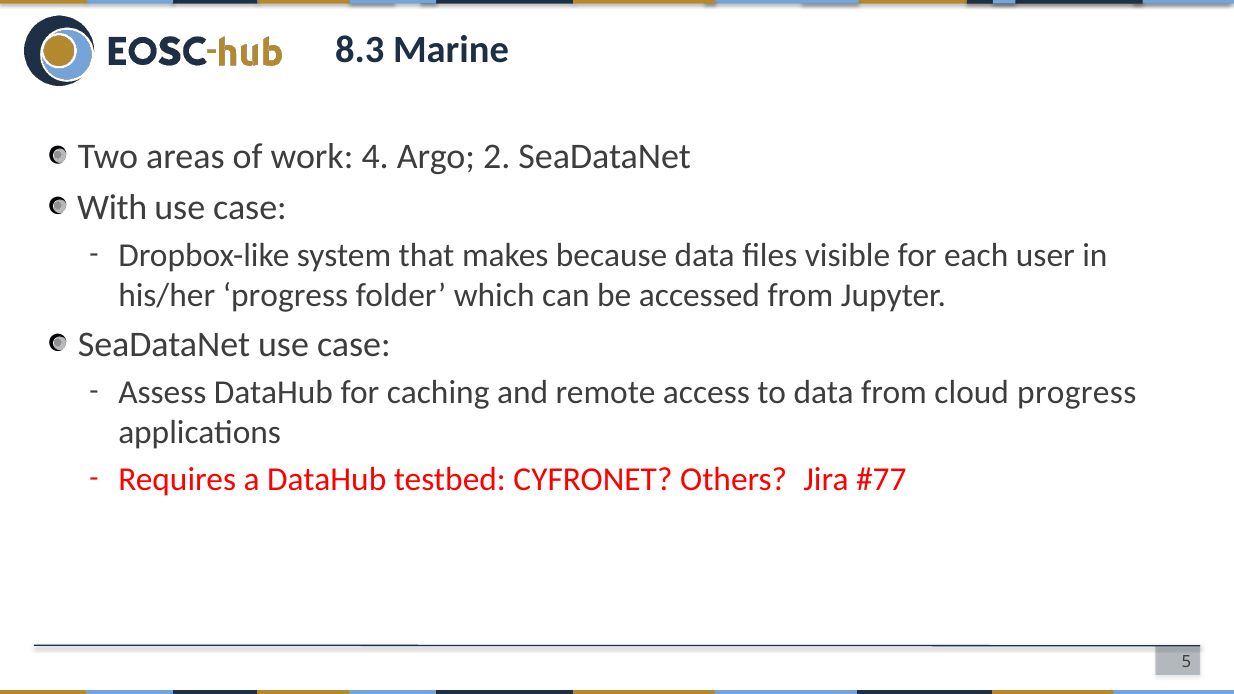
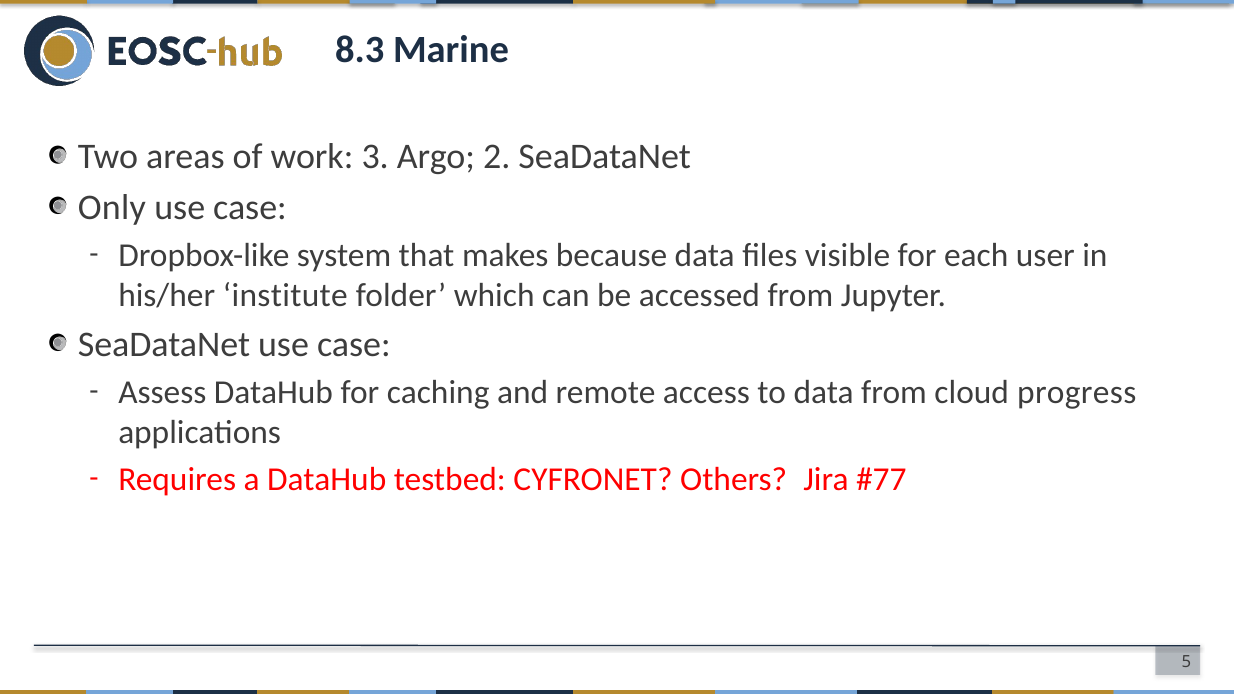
4: 4 -> 3 (375, 157)
With: With -> Only (112, 208)
his/her progress: progress -> institute (285, 296)
